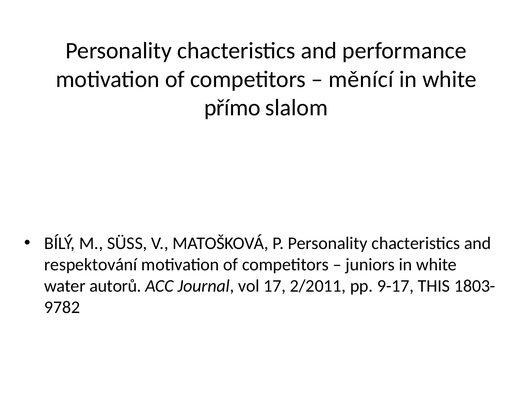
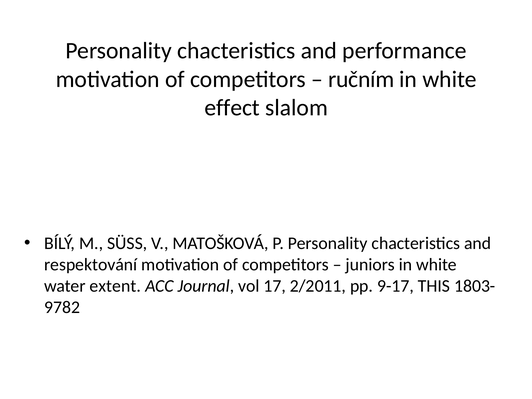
měnící: měnící -> ručním (361, 79)
přímo: přímo -> effect (232, 108)
autorů: autorů -> extent (115, 286)
